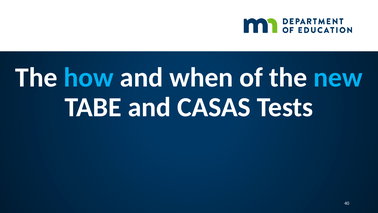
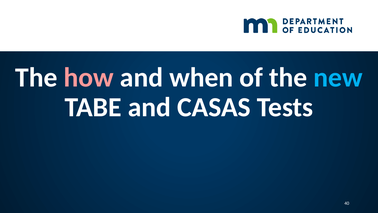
how colour: light blue -> pink (89, 77)
